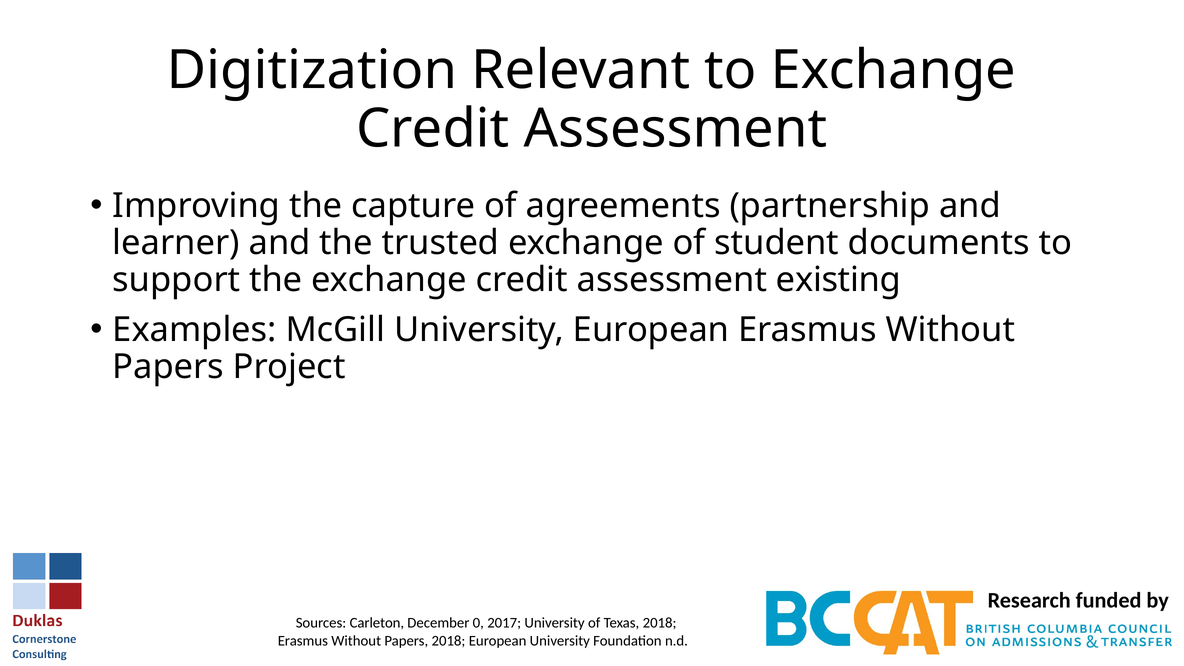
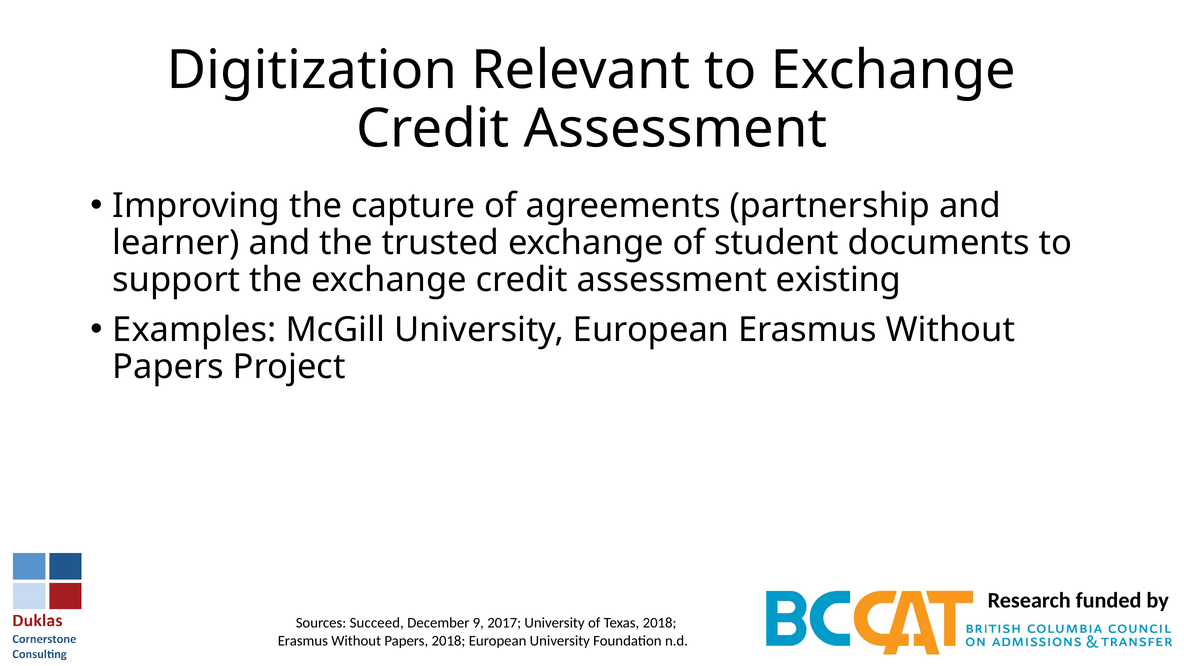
Carleton: Carleton -> Succeed (377, 623)
0: 0 -> 9 (478, 623)
